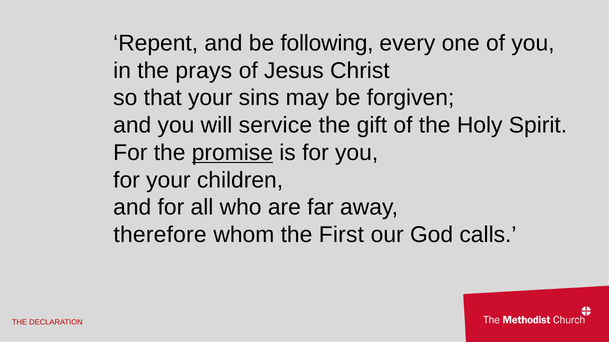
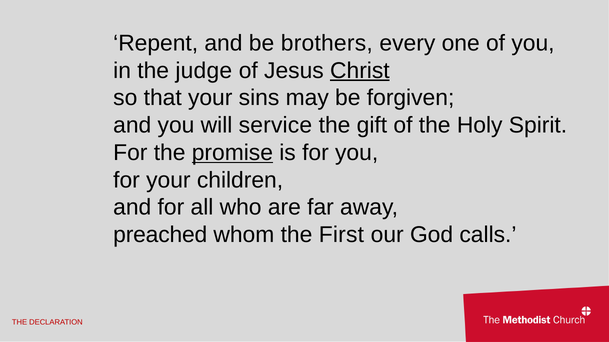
following: following -> brothers (327, 43)
prays: prays -> judge (204, 71)
Christ underline: none -> present (360, 71)
therefore: therefore -> preached (160, 235)
